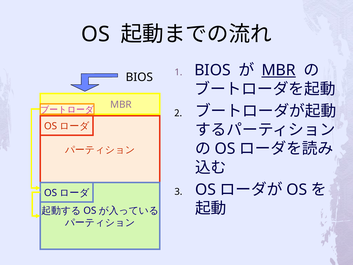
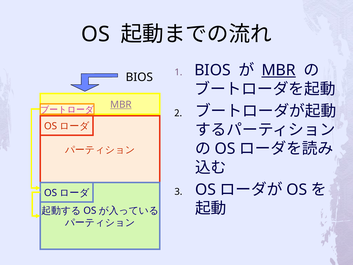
MBR underline: none -> present (121, 104)
